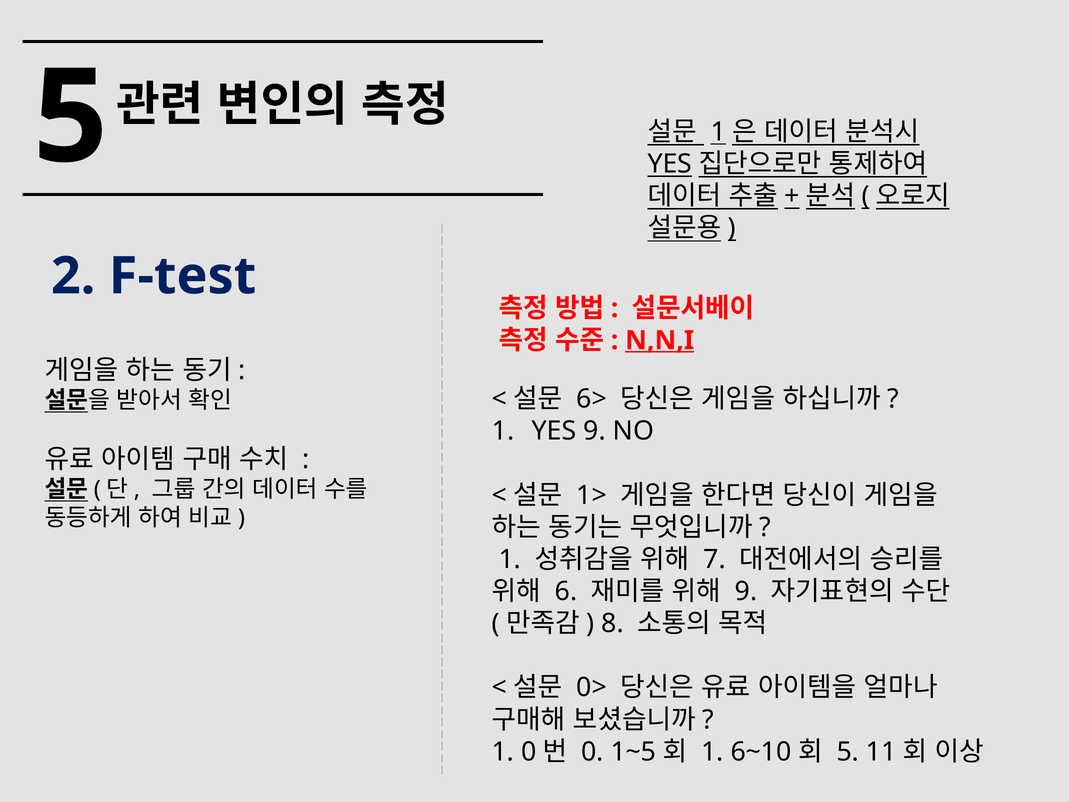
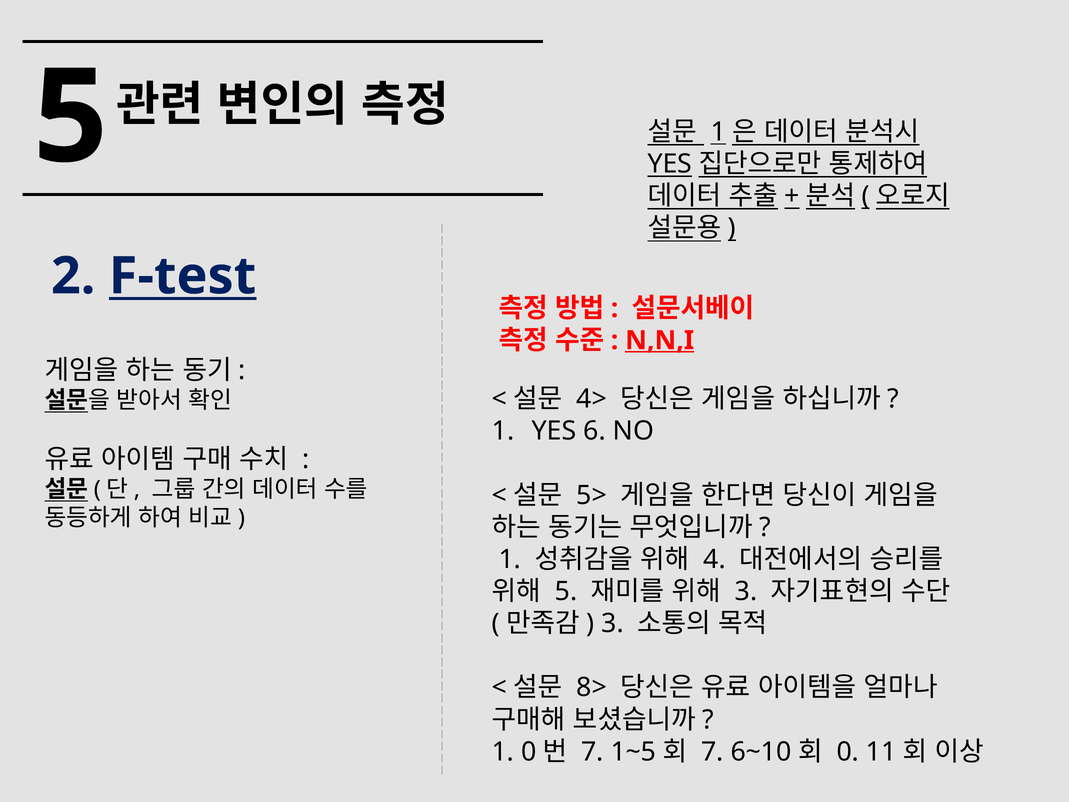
F-test underline: none -> present (183, 276)
6>: 6> -> 4> (592, 399)
YES 9: 9 -> 6 (595, 431)
1>: 1> -> 5> (592, 495)
7: 7 -> 4 (715, 559)
6: 6 -> 5 (566, 591)
9: 9 -> 3 (746, 591)
8: 8 -> 3 (613, 623)
0>: 0> -> 8> (592, 687)
0: 0 -> 7 (592, 752)
1: 1 -> 7 (712, 752)
5: 5 -> 0 (848, 752)
